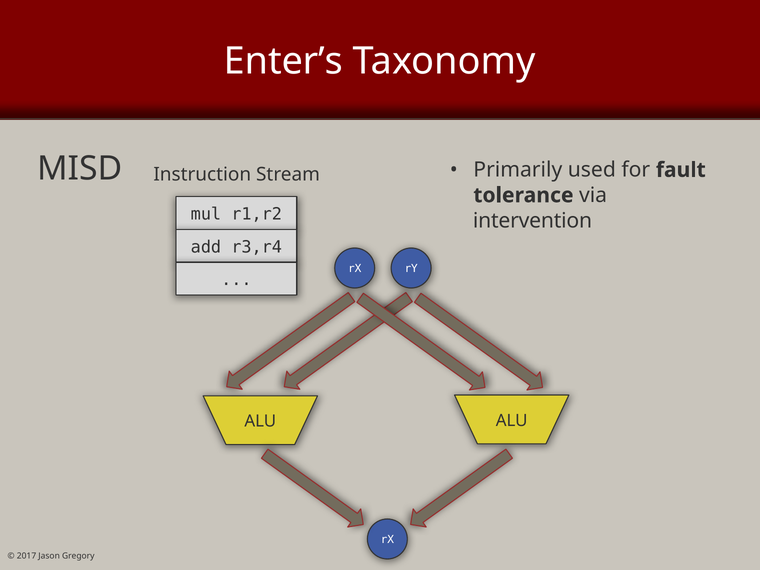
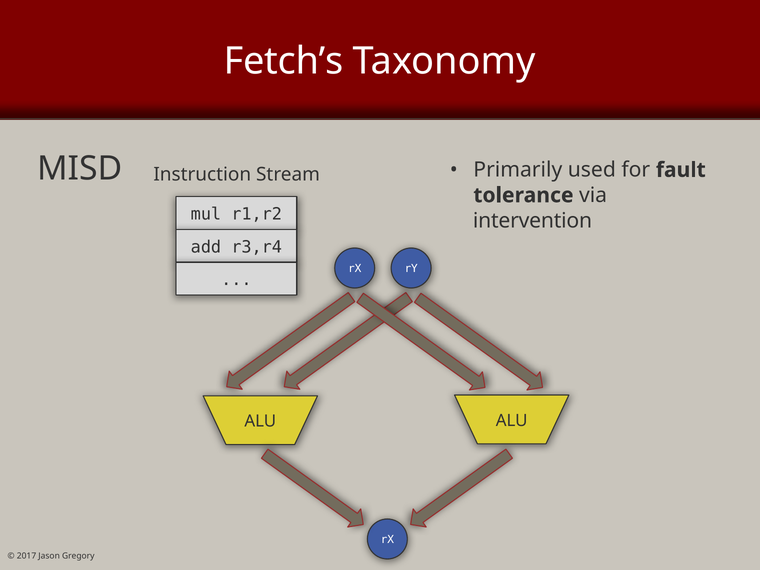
Enter’s: Enter’s -> Fetch’s (284, 61)
